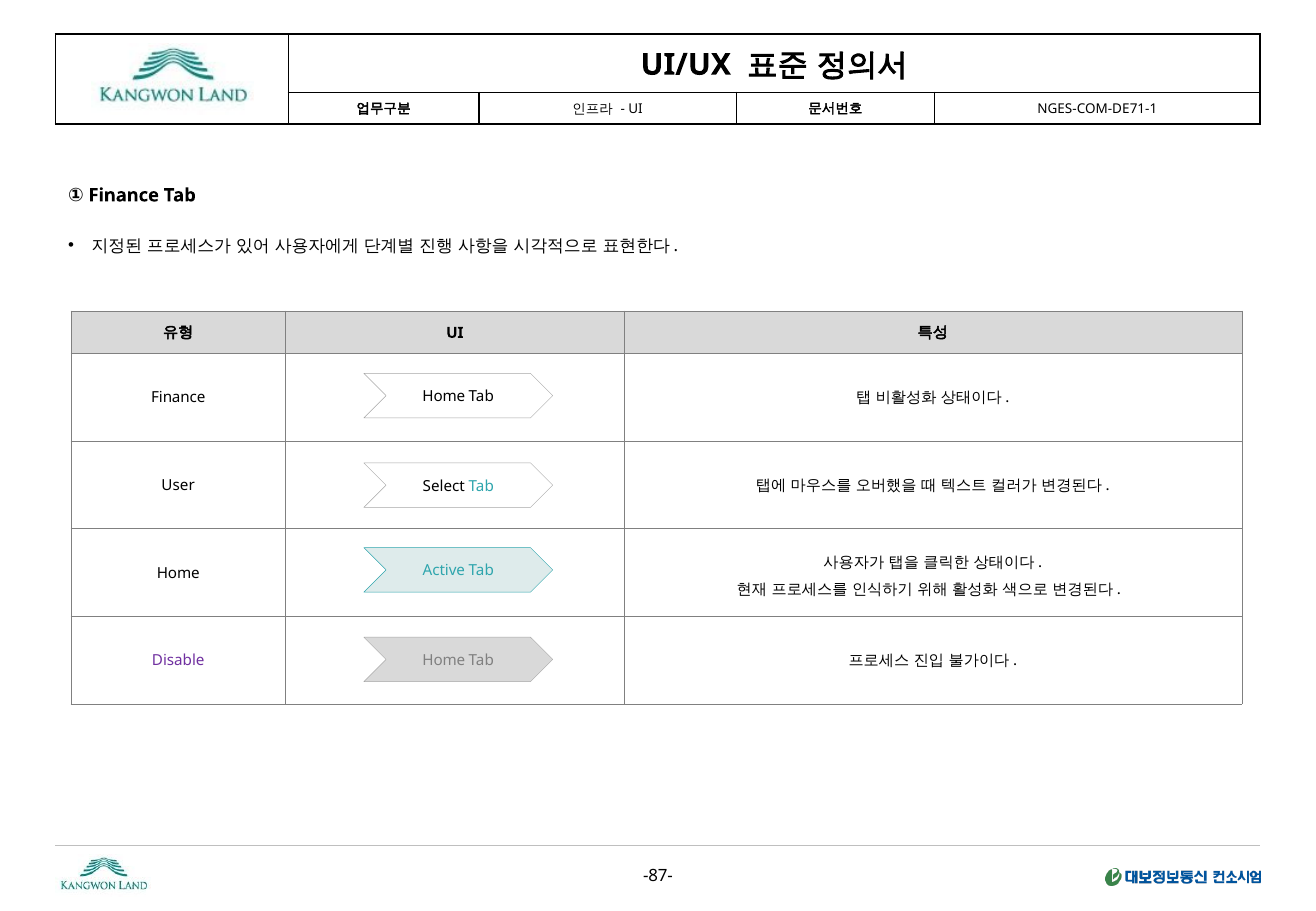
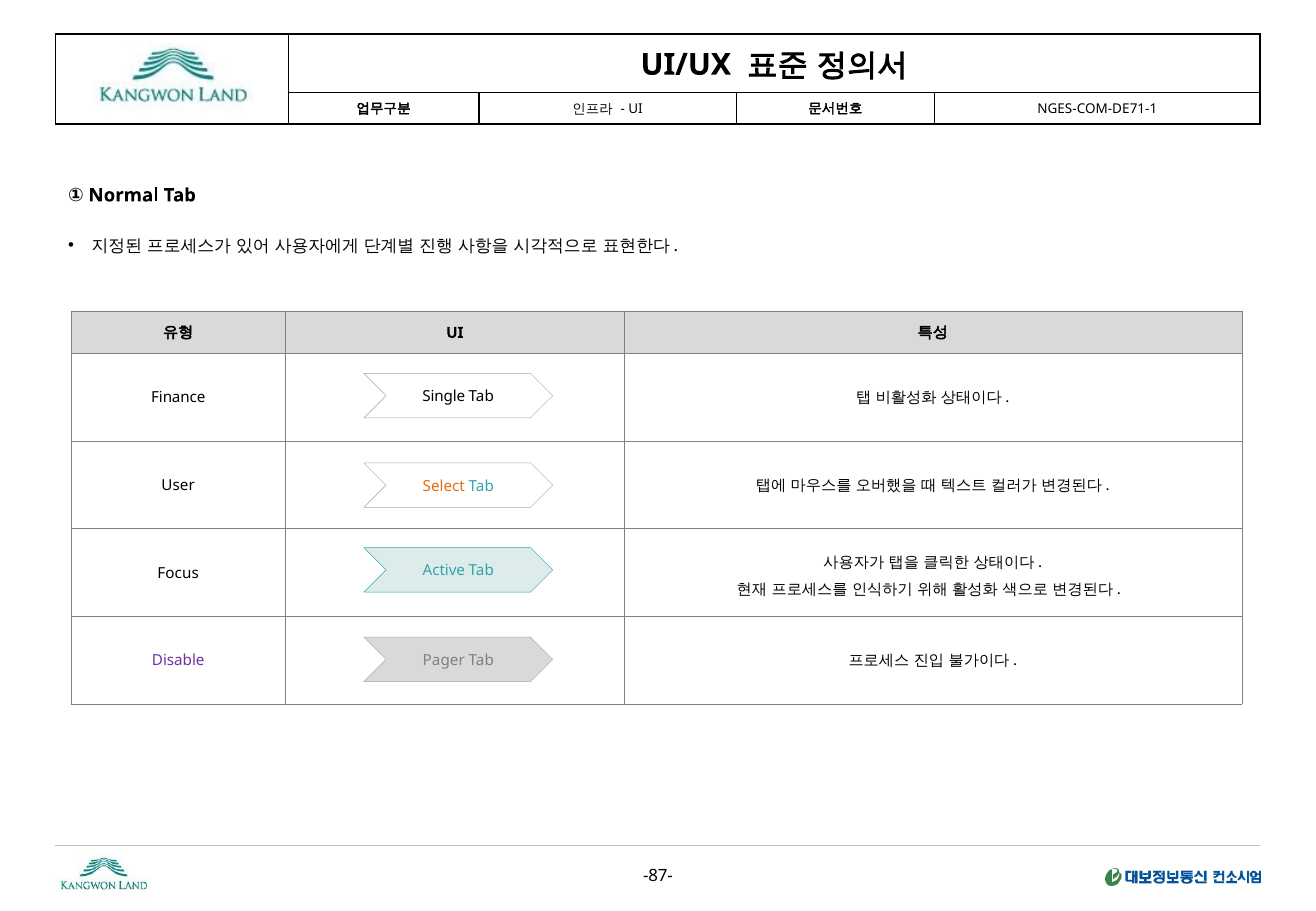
① Finance: Finance -> Normal (124, 195)
Home: Home -> Single (444, 397)
Select colour: black -> orange (444, 486)
Home: Home -> Focus (178, 573)
Home: Home -> Pager (444, 661)
